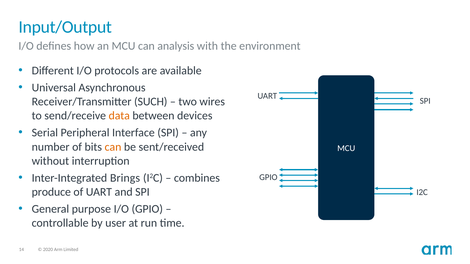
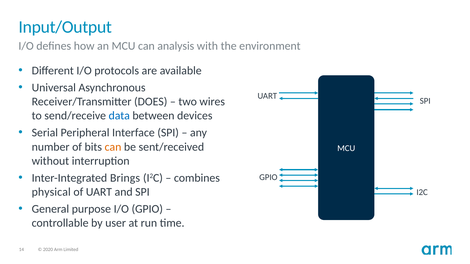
SUCH: SUCH -> DOES (151, 102)
data colour: orange -> blue (119, 116)
produce: produce -> physical (51, 192)
